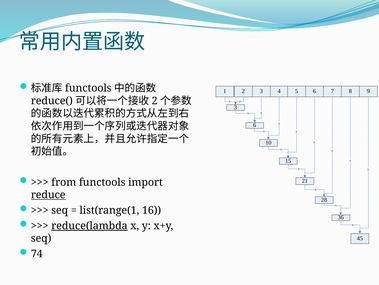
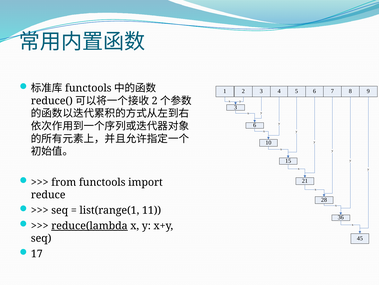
reduce underline: present -> none (48, 194)
16: 16 -> 11 (152, 210)
74: 74 -> 17 (37, 253)
